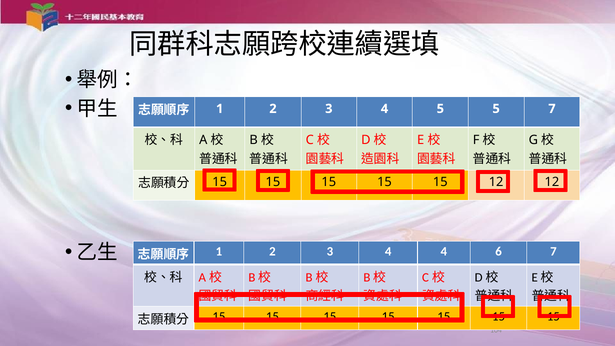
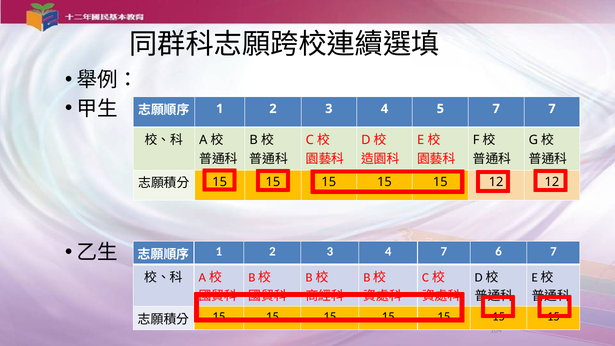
5 5: 5 -> 7 (496, 109)
4 4: 4 -> 7 (444, 252)
